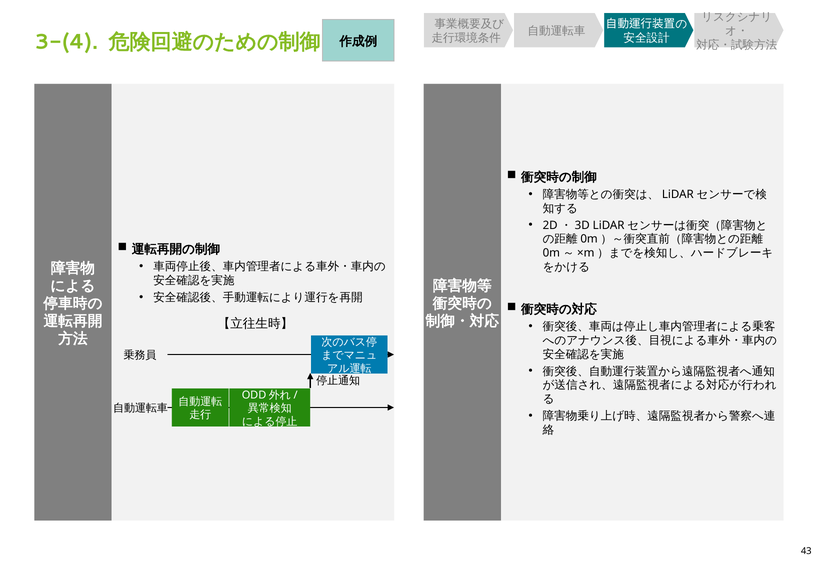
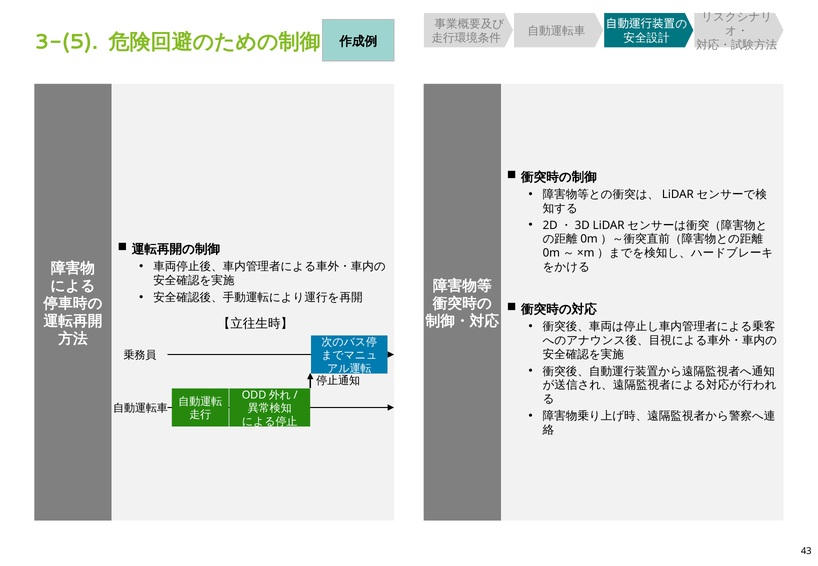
3-(4: 3-(4 -> 3-(5 (66, 42)
